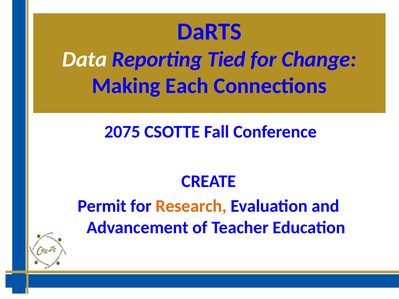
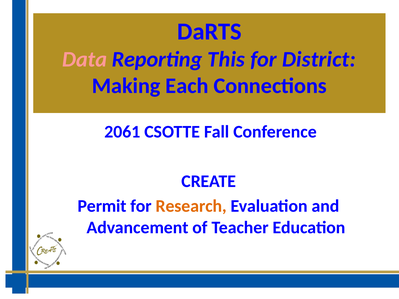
Data colour: white -> pink (85, 59)
Tied: Tied -> This (226, 59)
Change: Change -> District (319, 59)
2075: 2075 -> 2061 (122, 132)
